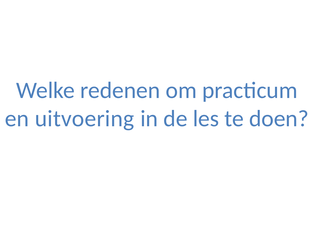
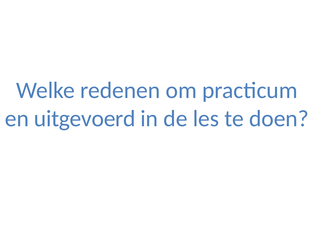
uitvoering: uitvoering -> uitgevoerd (85, 119)
